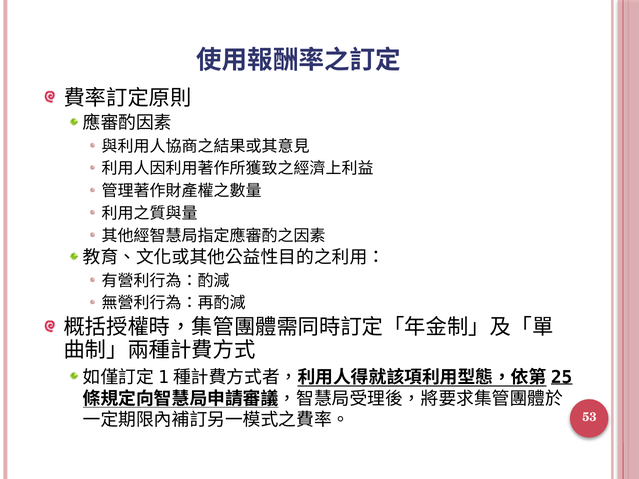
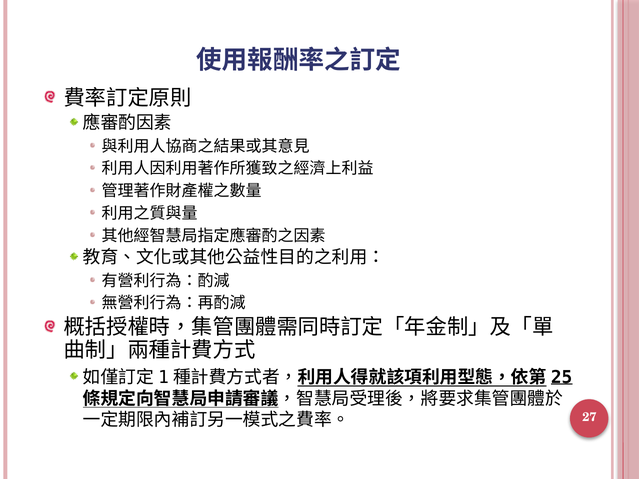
53: 53 -> 27 (589, 418)
